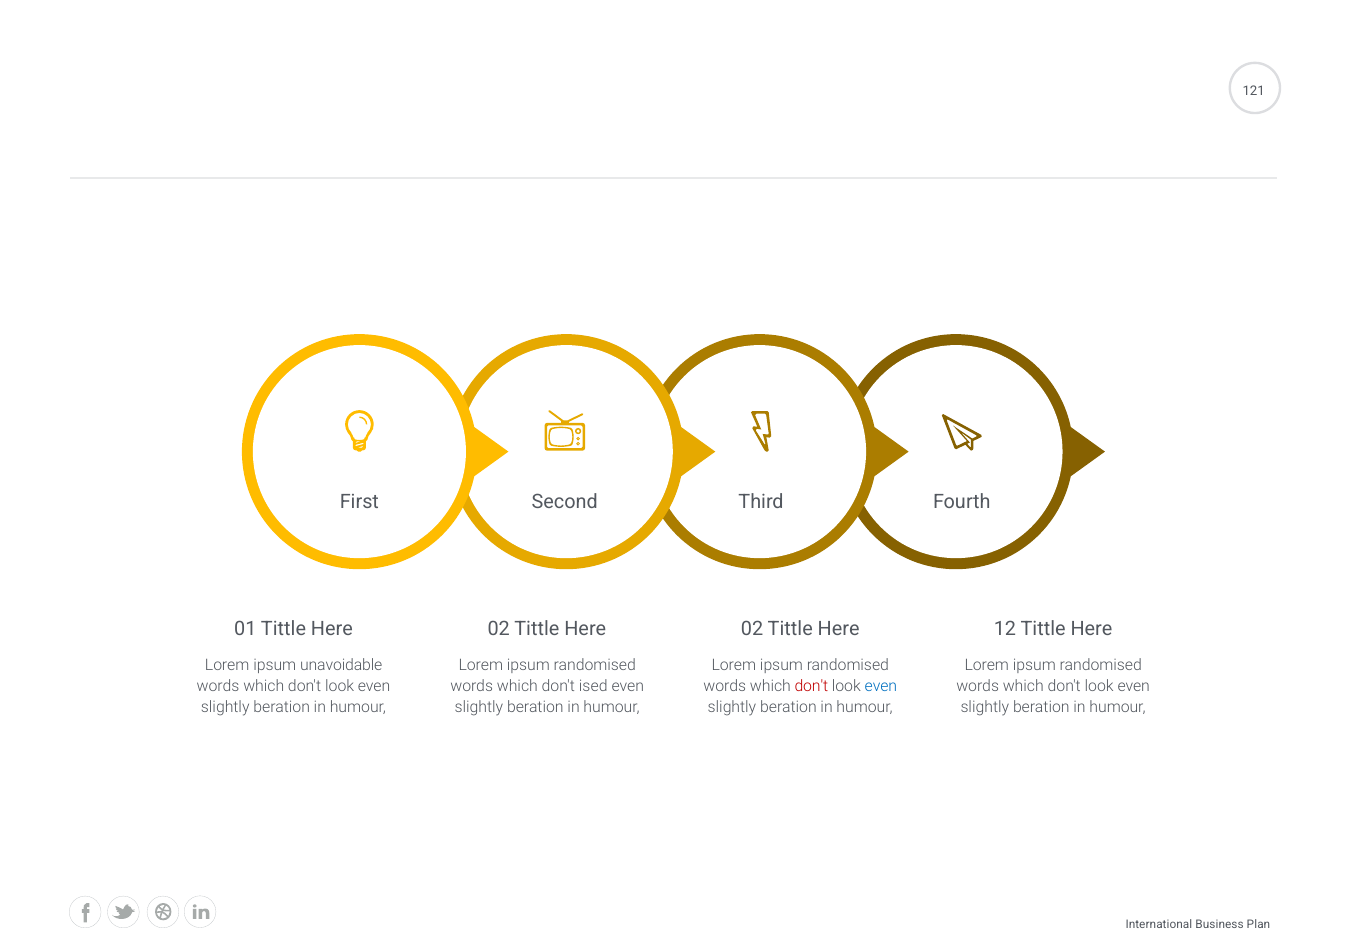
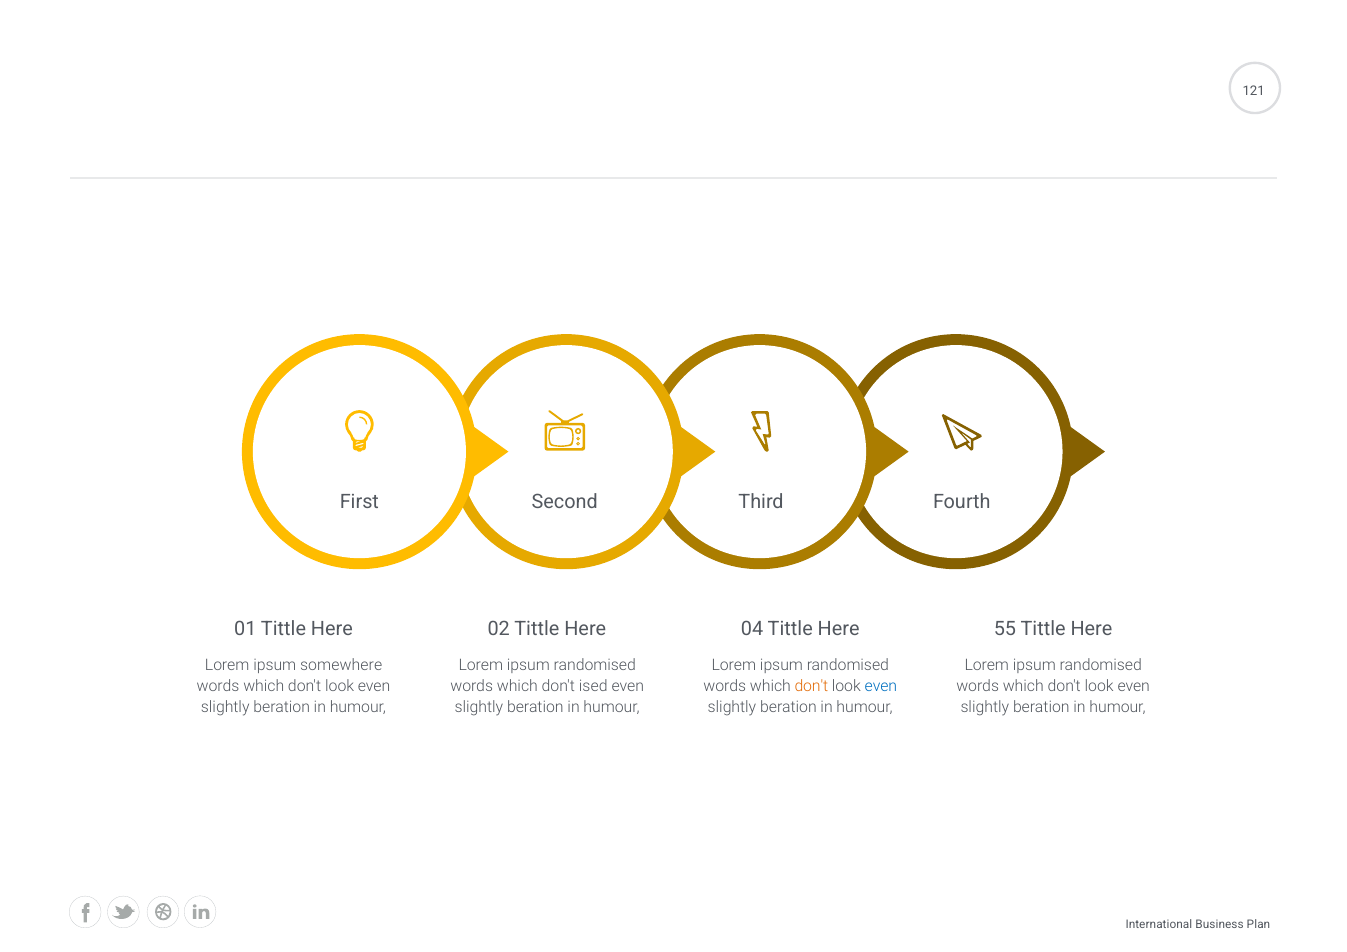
Here 02: 02 -> 04 (752, 629)
12: 12 -> 55 (1005, 629)
unavoidable: unavoidable -> somewhere (341, 666)
don't colour: red -> orange (811, 686)
